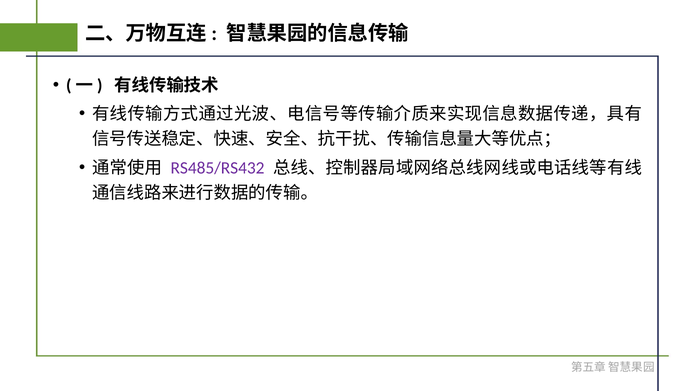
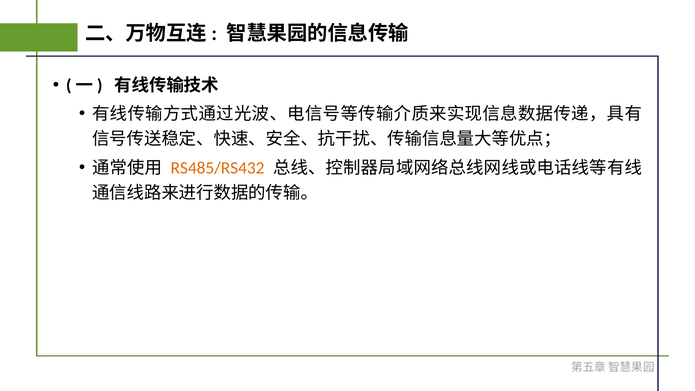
RS485/RS432 colour: purple -> orange (218, 168)
